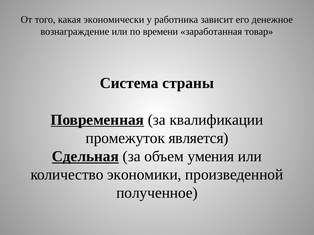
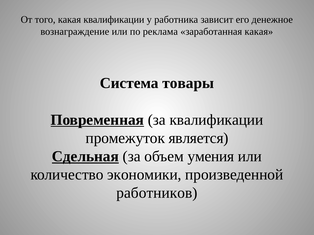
какая экономически: экономически -> квалификации (114, 20)
времени: времени -> реклама (160, 32)
заработанная товар: товар -> какая (259, 32)
страны: страны -> товары (188, 83)
полученное: полученное -> работников (157, 193)
